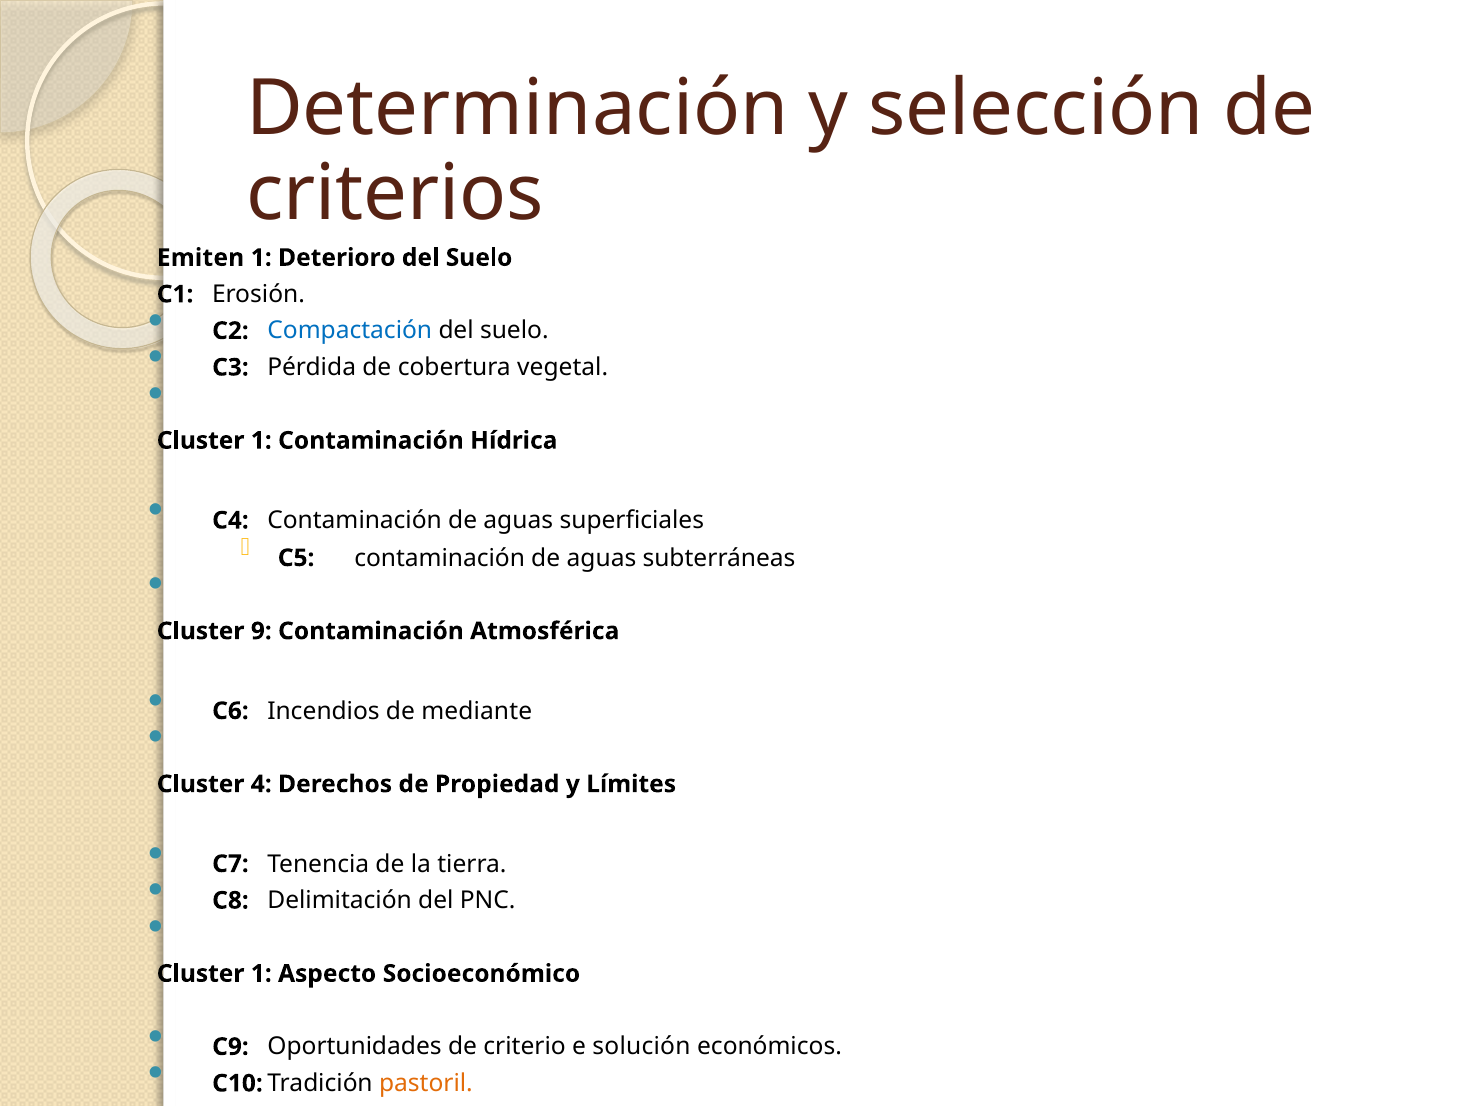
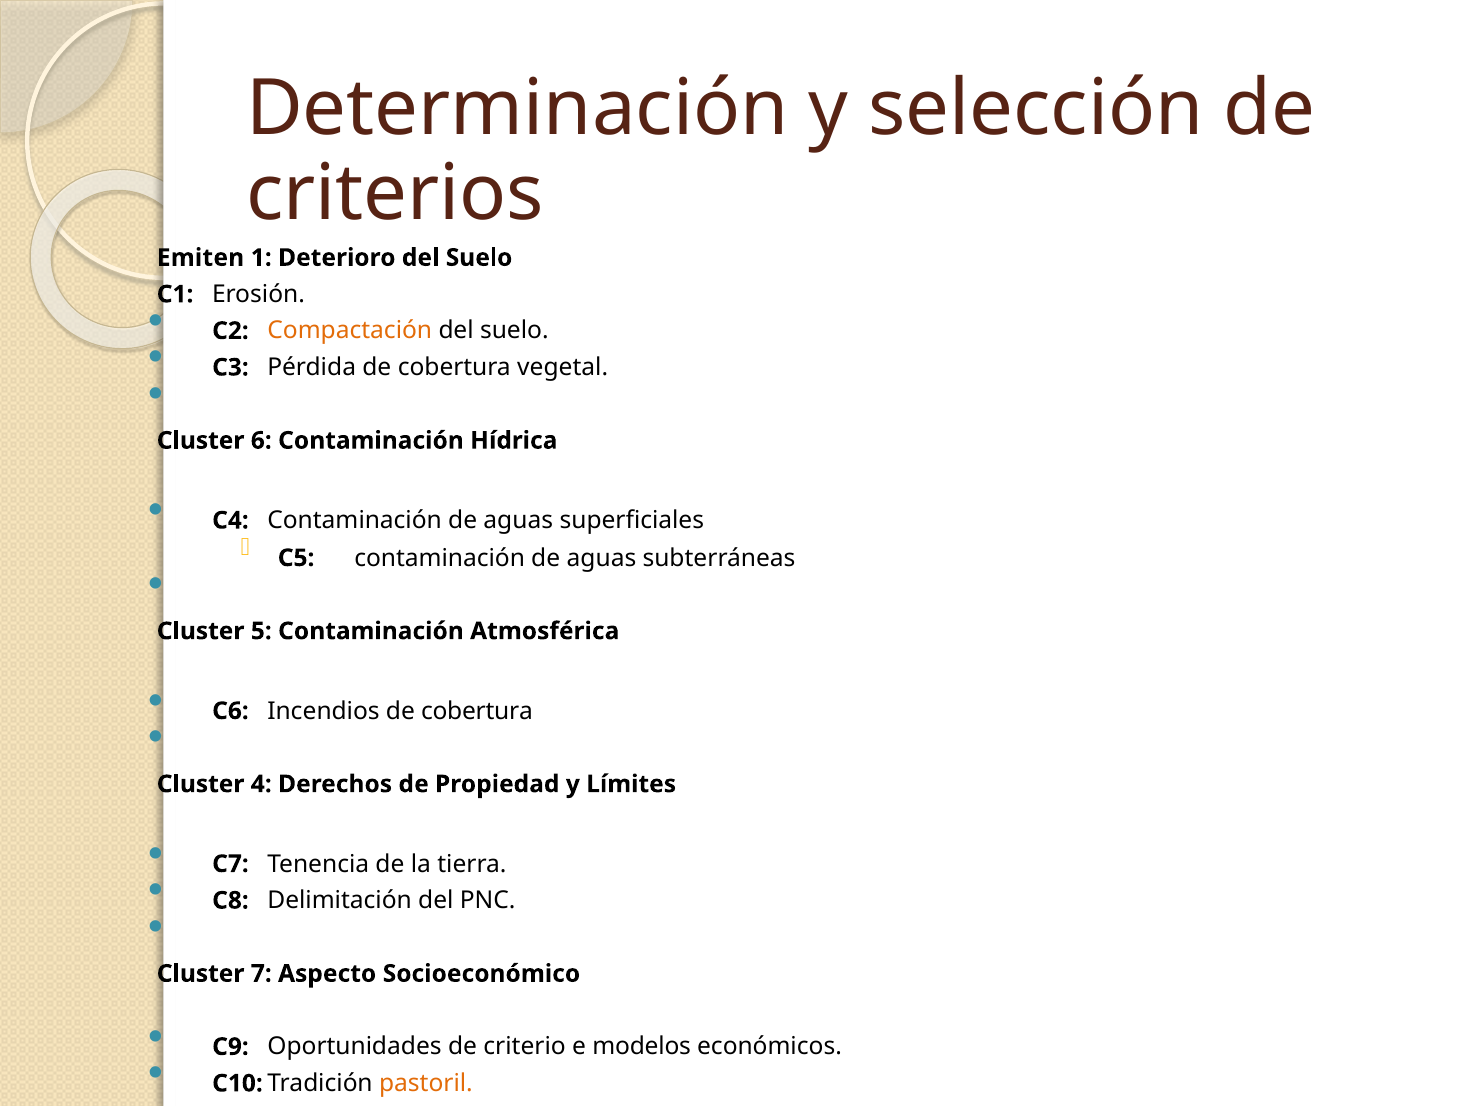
Compactación colour: blue -> orange (350, 331)
1: 1 -> 6 (261, 441)
9: 9 -> 5 (261, 631)
Incendios de mediante: mediante -> cobertura (477, 711)
1: 1 -> 7 (261, 974)
solución: solución -> modelos (642, 1047)
